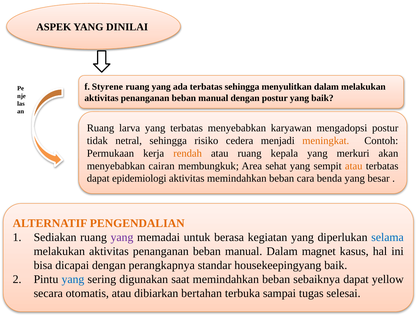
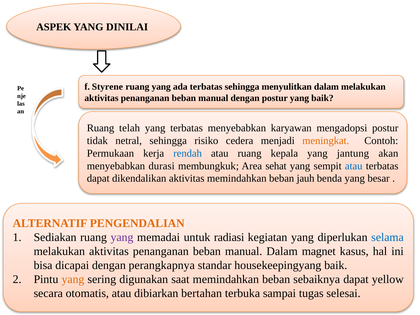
larva: larva -> telah (130, 128)
rendah colour: orange -> blue (188, 153)
merkuri: merkuri -> jantung (353, 153)
cairan: cairan -> durasi (162, 166)
atau colour: orange -> blue (354, 166)
epidemiologi: epidemiologi -> dikendalikan (139, 179)
cara: cara -> jauh (306, 179)
berasa: berasa -> radiasi (229, 237)
yang colour: blue -> orange (73, 279)
